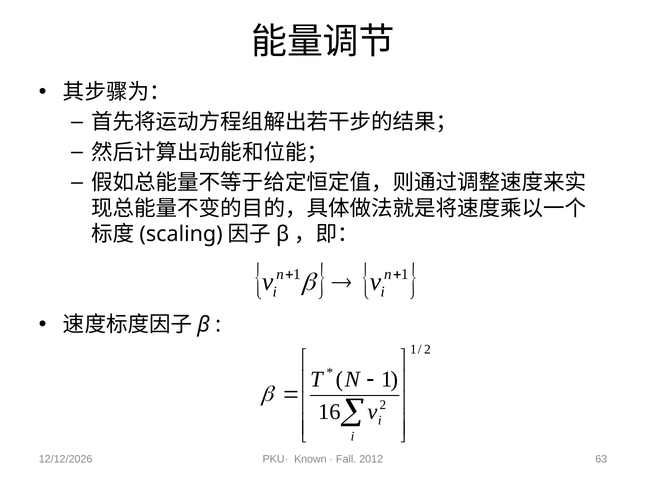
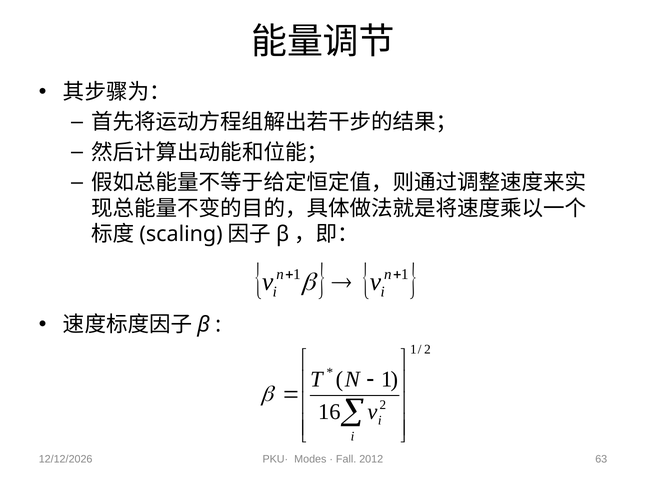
Known: Known -> Modes (310, 459)
